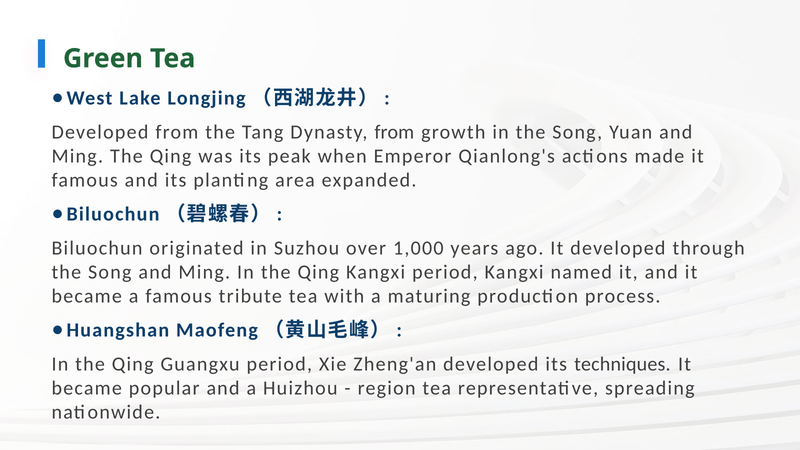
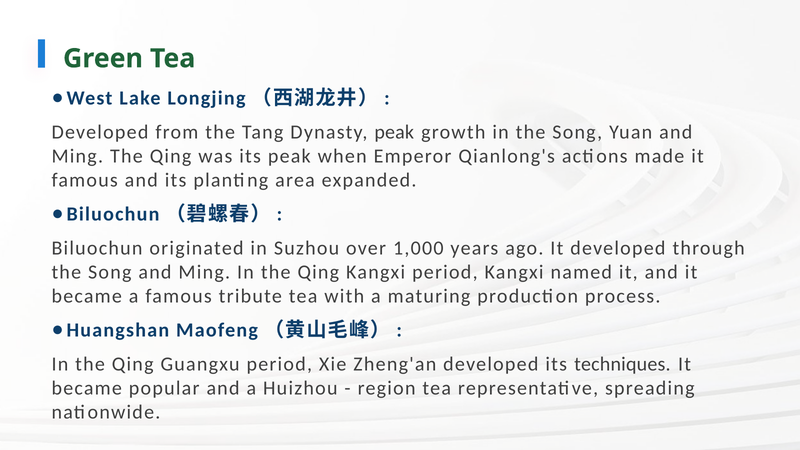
Dynasty from: from -> peak (394, 132)
